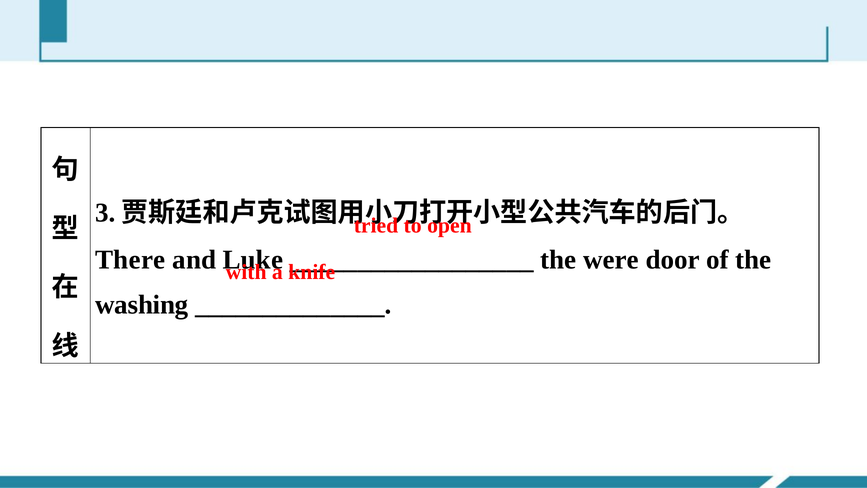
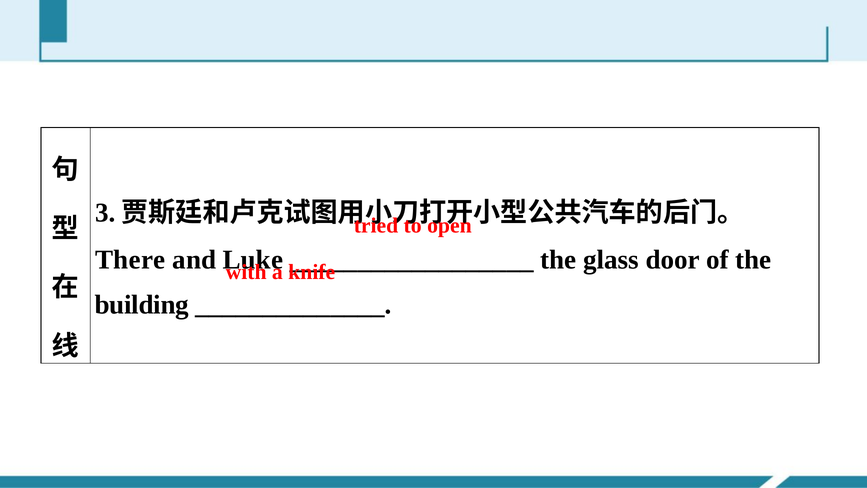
were: were -> glass (611, 260)
washing: washing -> building (142, 305)
